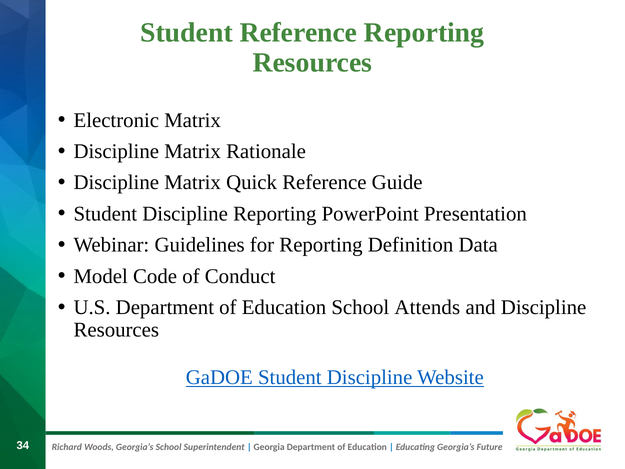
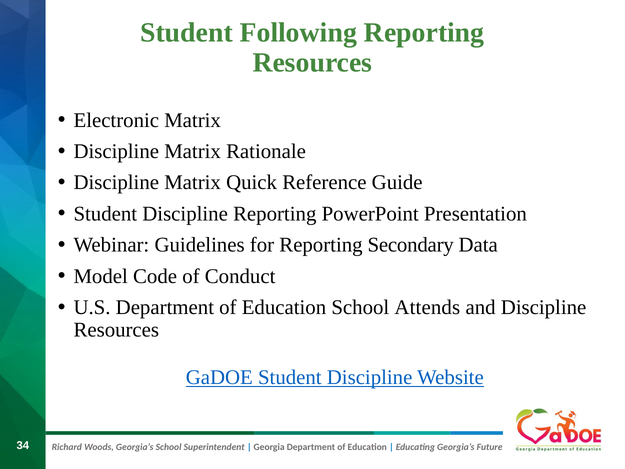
Student Reference: Reference -> Following (298, 32)
Definition: Definition -> Secondary (411, 245)
